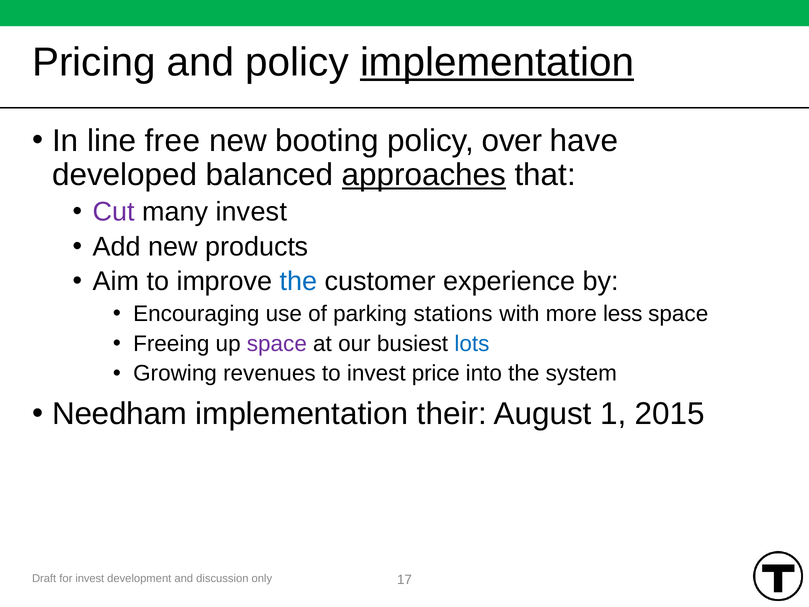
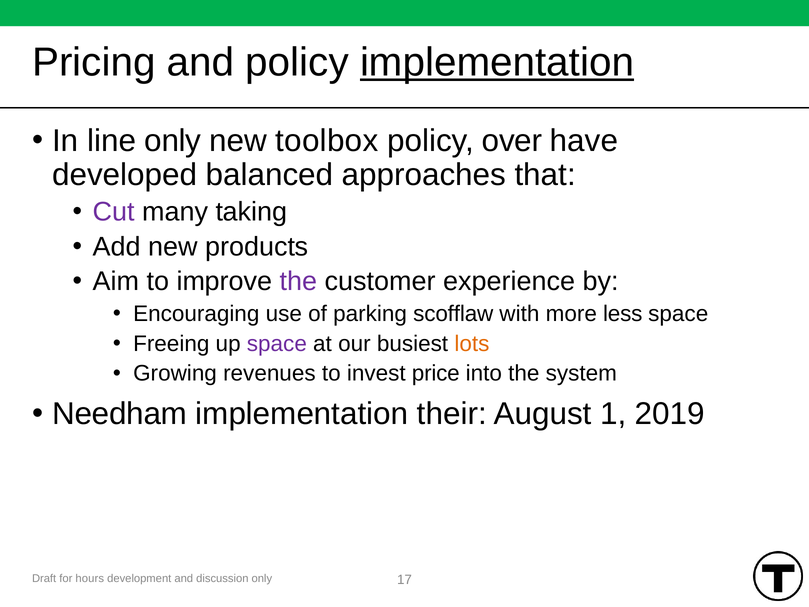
line free: free -> only (173, 141)
booting: booting -> toolbox (327, 141)
approaches underline: present -> none (424, 175)
many invest: invest -> taking (251, 212)
the colour: blue -> purple (299, 281)
stations: stations -> scofflaw (453, 314)
lots colour: blue -> orange (472, 344)
2015: 2015 -> 2019 (670, 414)
invest: invest -> hours (90, 578)
